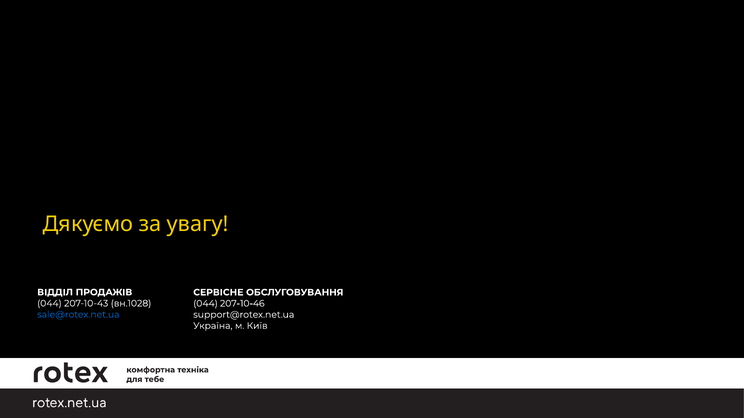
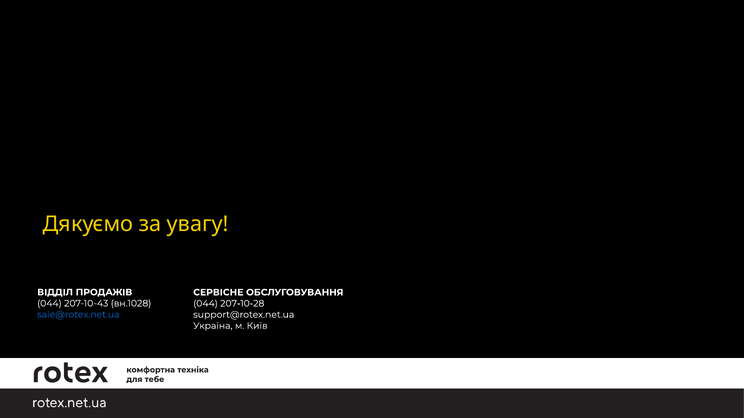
207-10-46: 207-10-46 -> 207-10-28 (242, 304)
